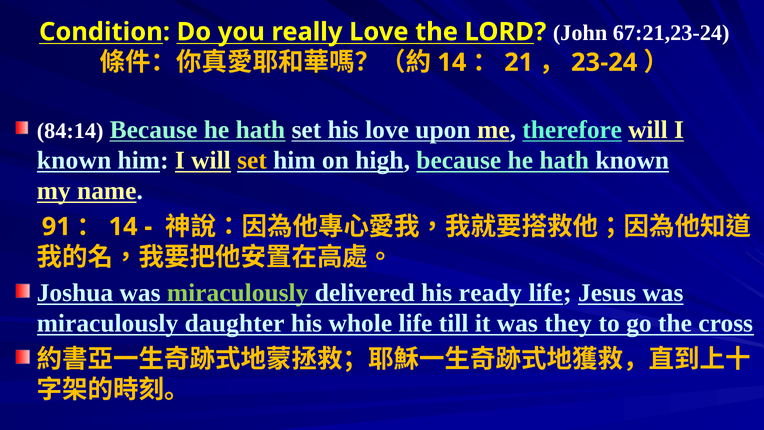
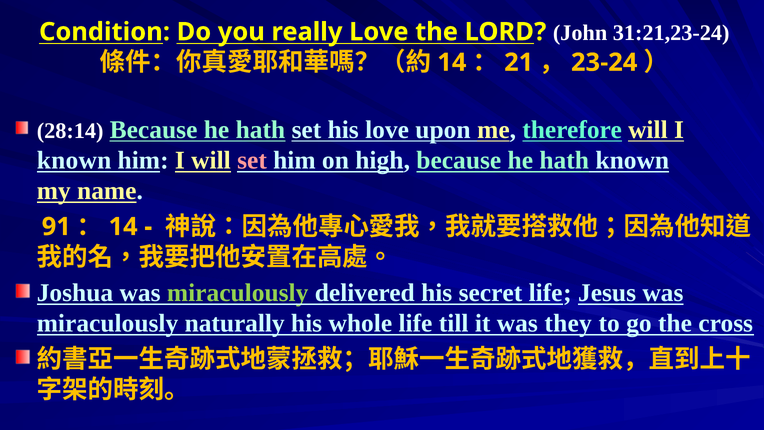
67:21,23-24: 67:21,23-24 -> 31:21,23-24 (671, 33)
84:14: 84:14 -> 28:14 (70, 131)
set colour: yellow -> pink (252, 160)
ready: ready -> secret (490, 293)
daughter: daughter -> naturally (235, 323)
